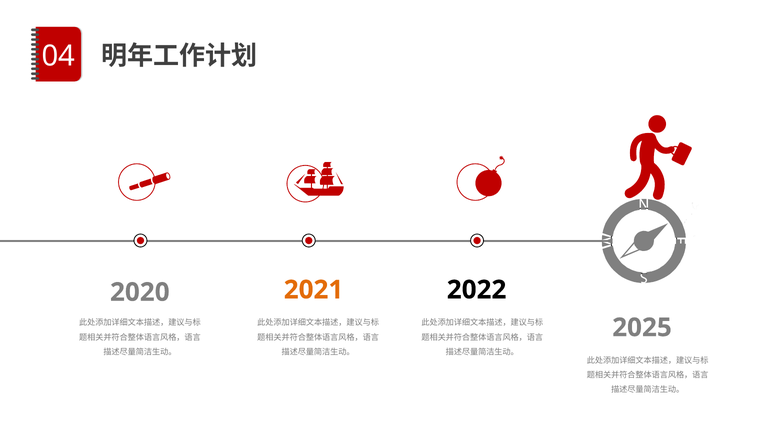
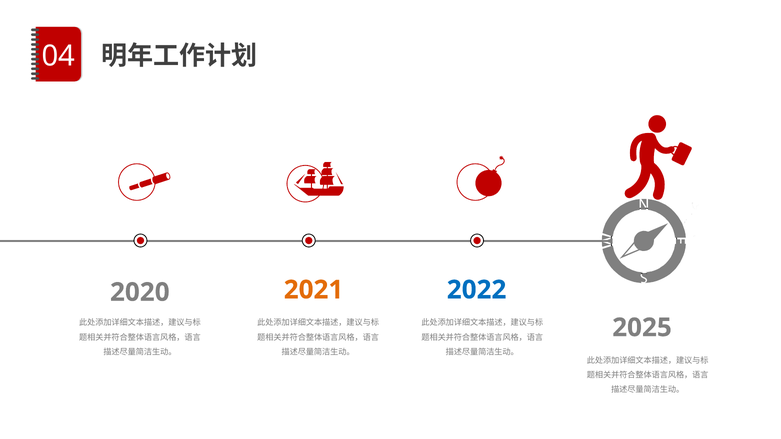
2022 colour: black -> blue (477, 290)
